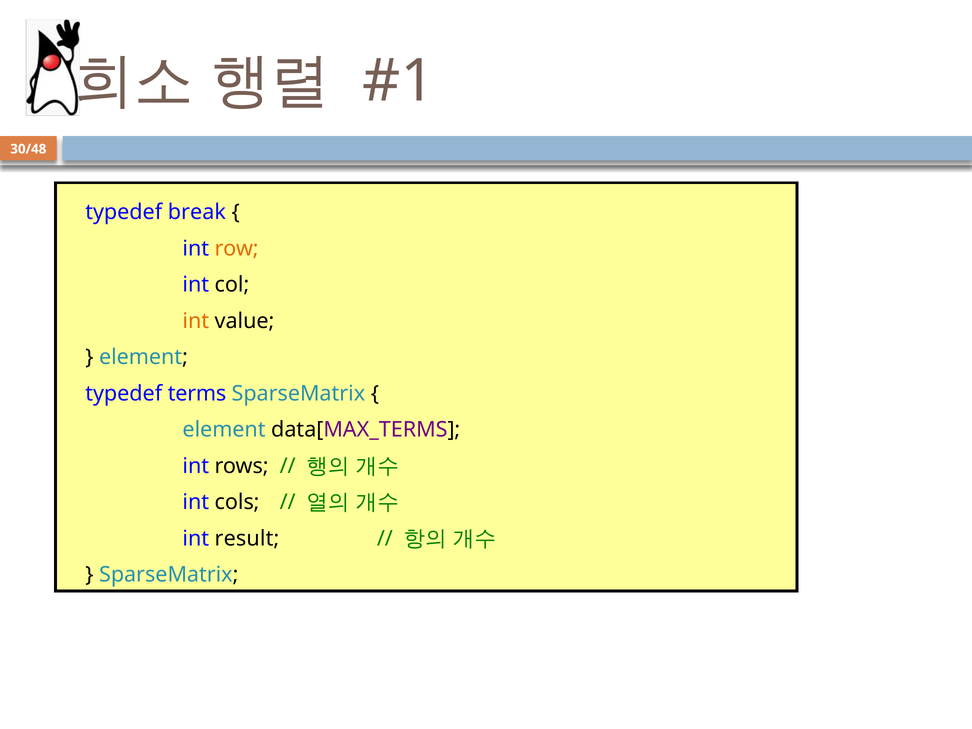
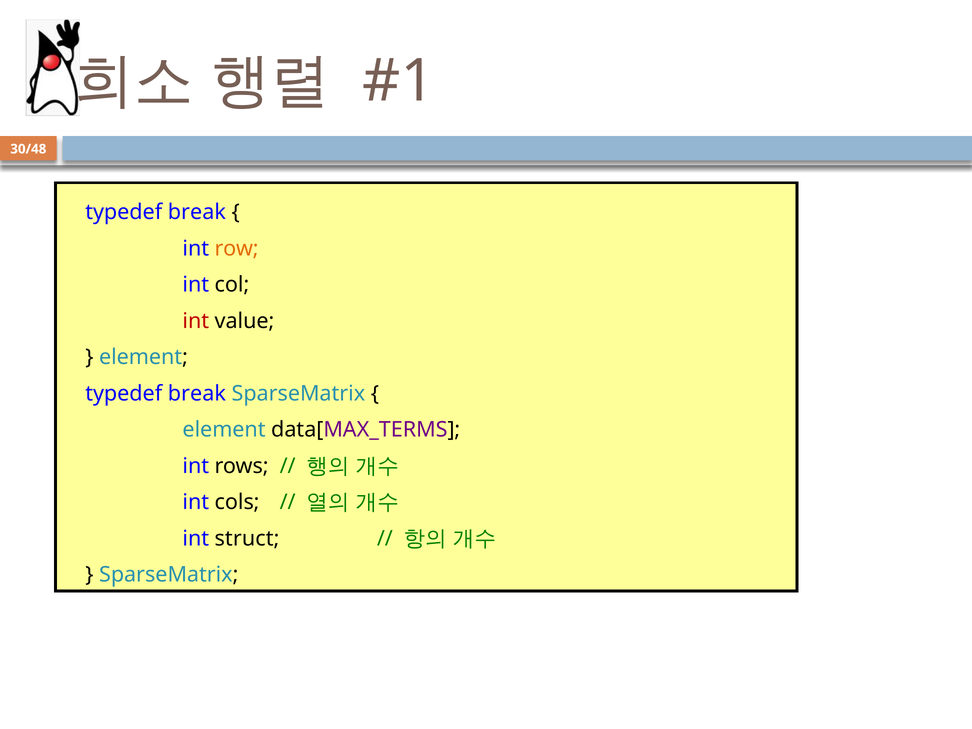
int colour: orange -> red (196, 321)
terms: terms -> break (197, 394)
result: result -> struct (247, 538)
